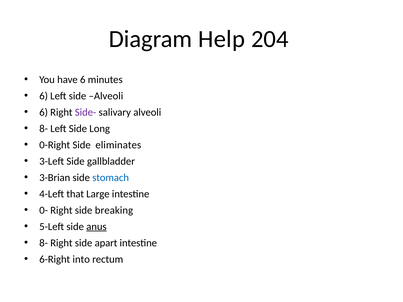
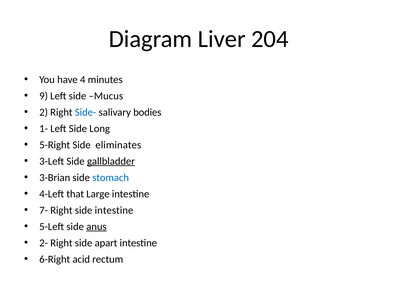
Help: Help -> Liver (222, 39)
have 6: 6 -> 4 (83, 80)
6: 6 -> 9 (44, 96)
side Alveoli: Alveoli -> Mucus (106, 96)
6: 6 -> 2 (44, 112)
Side- colour: purple -> blue (86, 112)
salivary alveoli: alveoli -> bodies (147, 112)
8-: 8- -> 1- (44, 129)
0-Right: 0-Right -> 5-Right (55, 145)
gallbladder underline: none -> present (111, 161)
0-: 0- -> 7- (44, 210)
side breaking: breaking -> intestine (114, 210)
8-: 8- -> 2- (44, 243)
into: into -> acid (81, 259)
